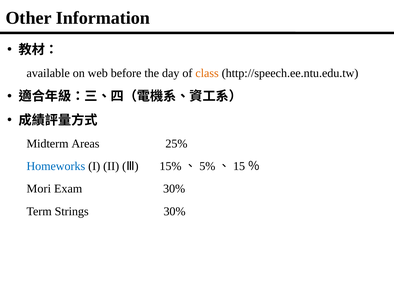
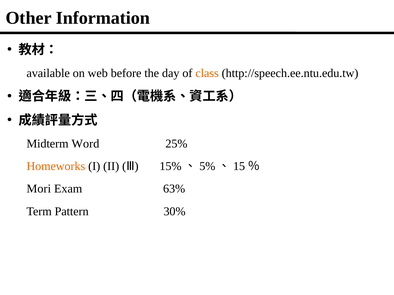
Areas: Areas -> Word (85, 144)
Homeworks colour: blue -> orange (56, 166)
Exam 30%: 30% -> 63% (174, 189)
Strings: Strings -> Pattern (72, 212)
